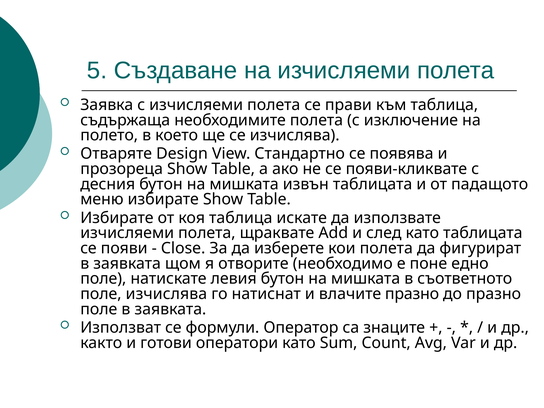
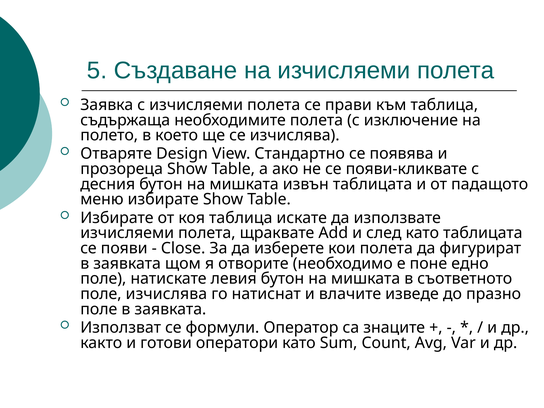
влачите празно: празно -> изведе (412, 294)
